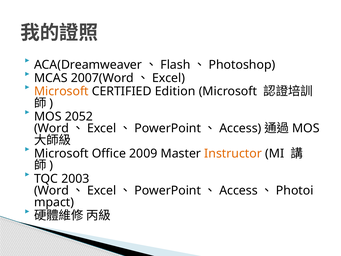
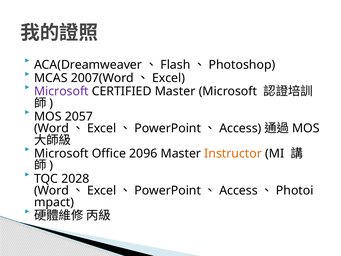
Microsoft colour: orange -> purple (61, 91)
CERTIFIED Edition: Edition -> Master (175, 91)
2052: 2052 -> 2057 (79, 116)
2009: 2009 -> 2096 (143, 153)
2003: 2003 -> 2028 (75, 179)
